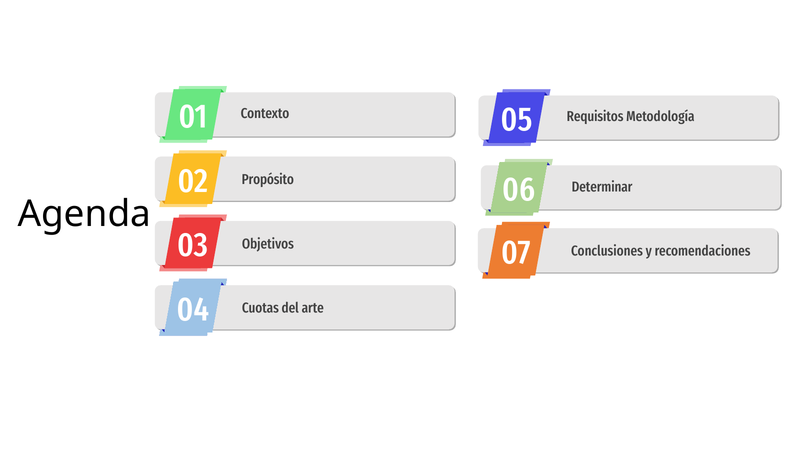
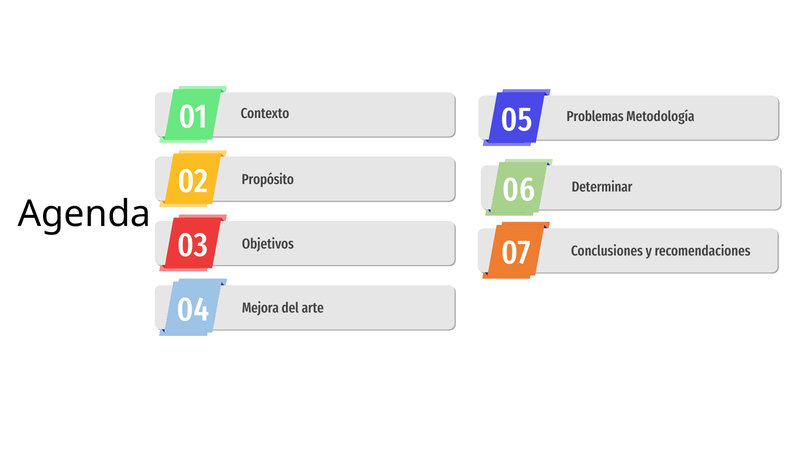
Requisitos: Requisitos -> Problemas (595, 117)
Cuotas: Cuotas -> Mejora (260, 308)
